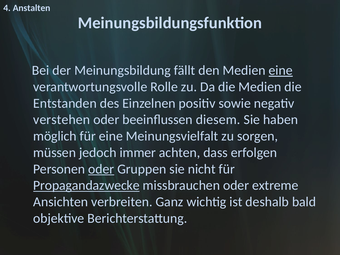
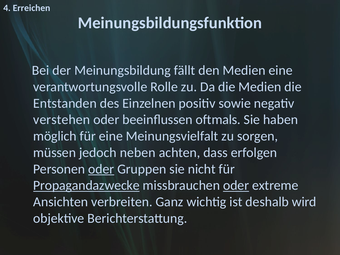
Anstalten: Anstalten -> Erreichen (32, 8)
eine underline: present -> none (281, 70)
diesem: diesem -> oftmals (218, 120)
immer: immer -> neben (138, 153)
oder underline: none -> present (236, 185)
bald: bald -> wird (304, 202)
